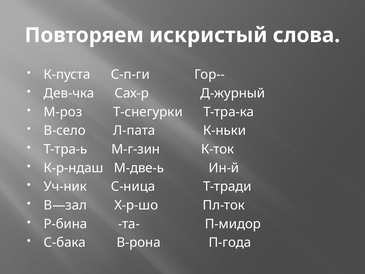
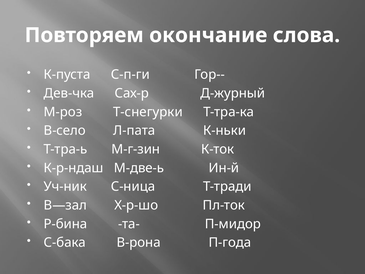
искристый: искристый -> окончание (208, 35)
